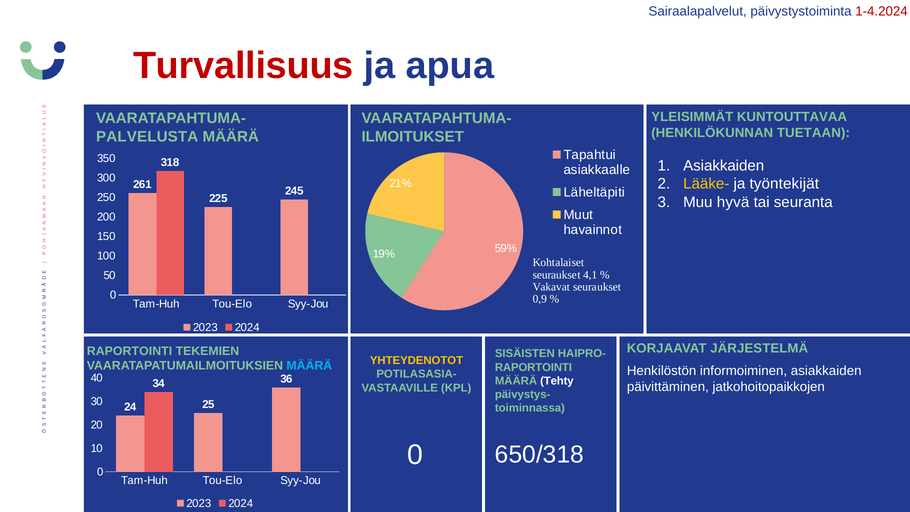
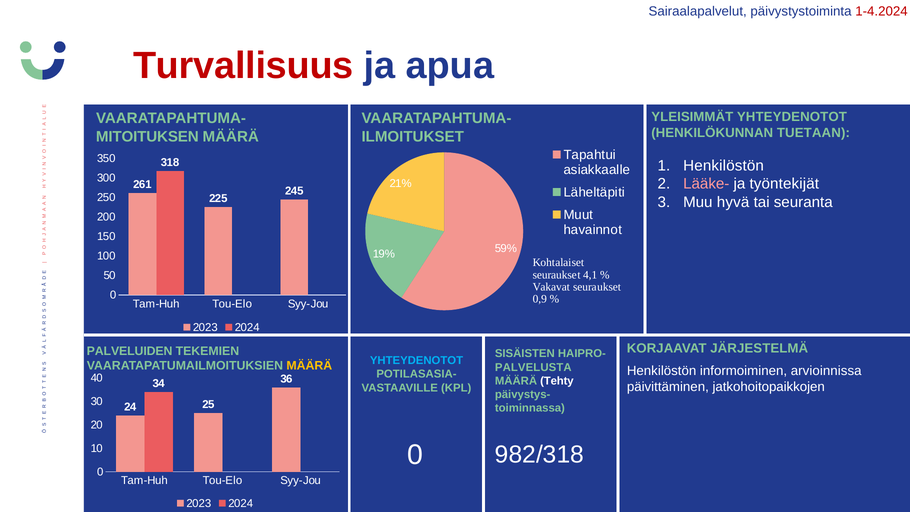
YLEISIMMÄT KUNTOUTTAVAA: KUNTOUTTAVAA -> YHTEYDENOTOT (792, 117)
PALVELUSTA: PALVELUSTA -> MITOITUKSEN (147, 136)
Asiakkaiden: Asiakkaiden -> Henkilöstön (724, 166)
Lääke- colour: yellow -> pink (706, 184)
RAPORTOINTI: RAPORTOINTI -> PALVELUIDEN (130, 351)
YHTEYDENOTOT colour: yellow -> light blue (416, 360)
MÄÄRÄ colour: light blue -> yellow (309, 366)
RAPORTOINTI: RAPORTOINTI -> PALVELUSTA (533, 367)
informoiminen asiakkaiden: asiakkaiden -> arvioinnissa (826, 371)
650/318: 650/318 -> 982/318 (539, 455)
